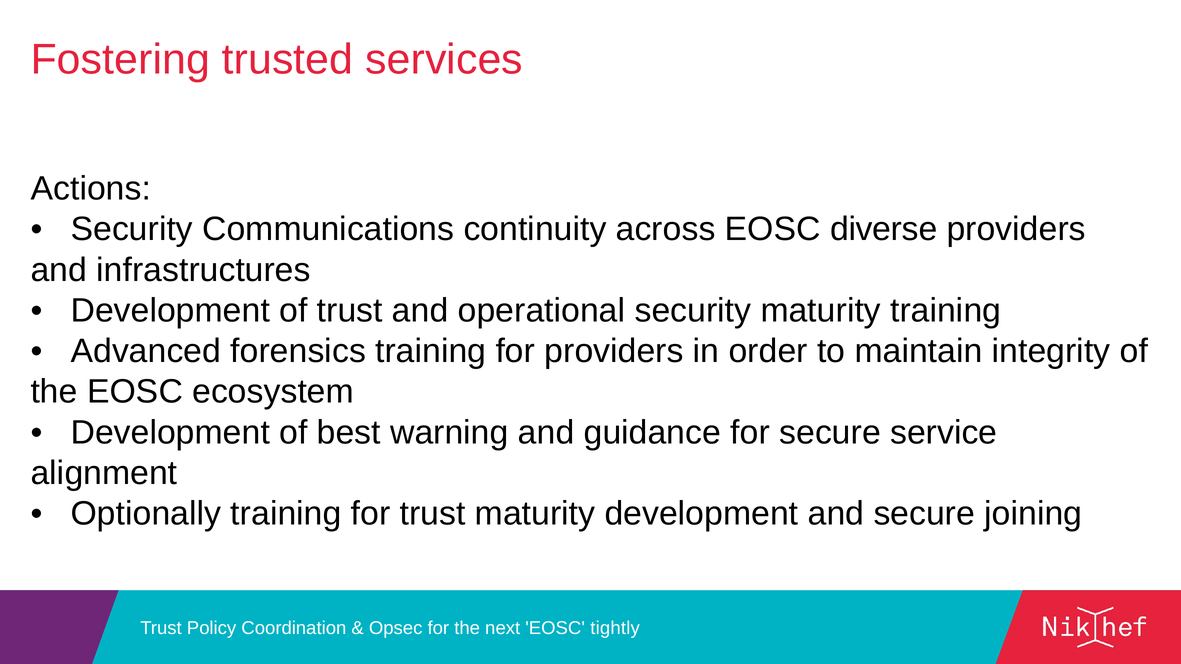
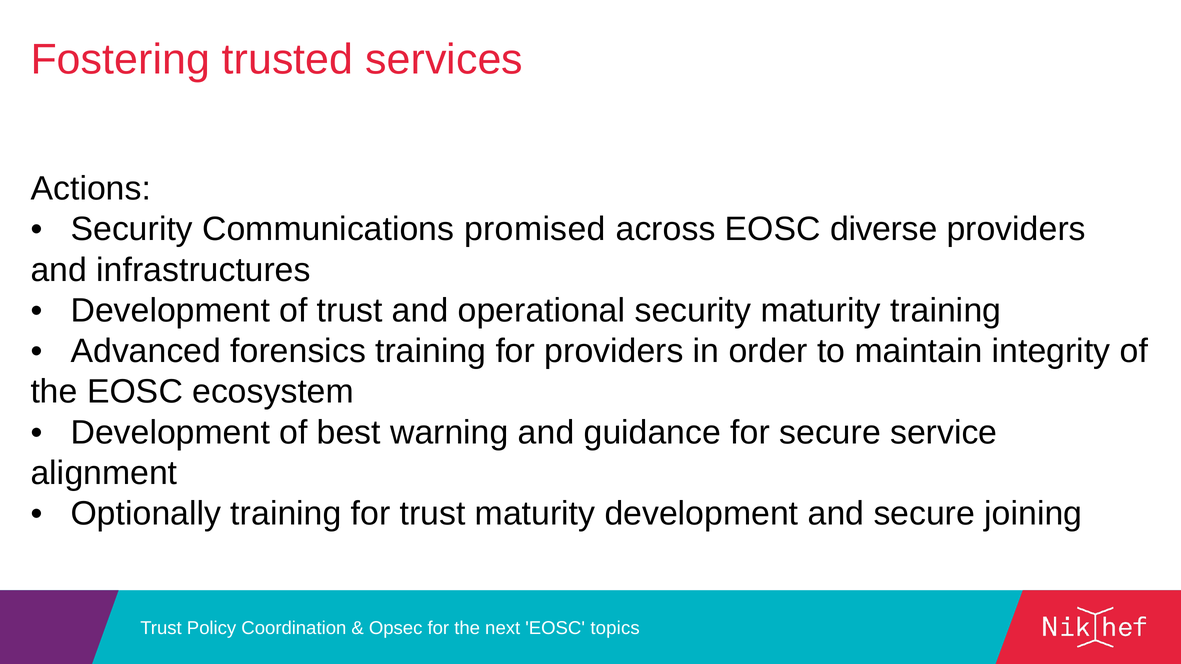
continuity: continuity -> promised (535, 229)
tightly: tightly -> topics (615, 629)
